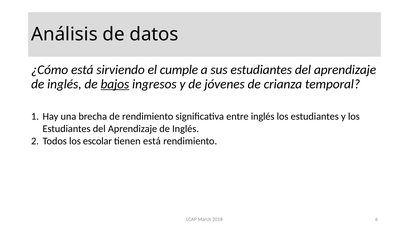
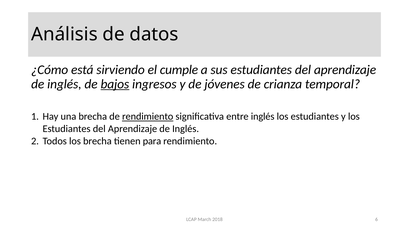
rendimiento underline: none -> present (148, 117)
los escolar: escolar -> brecha (97, 141)
tienen está: está -> para (152, 141)
